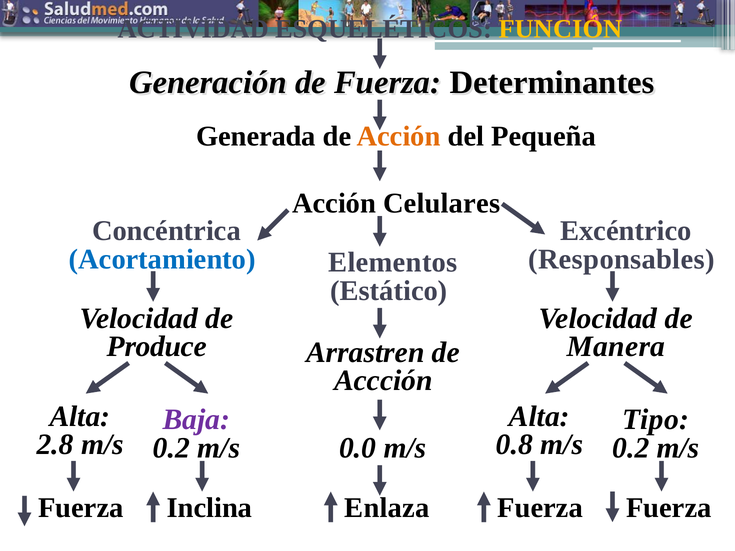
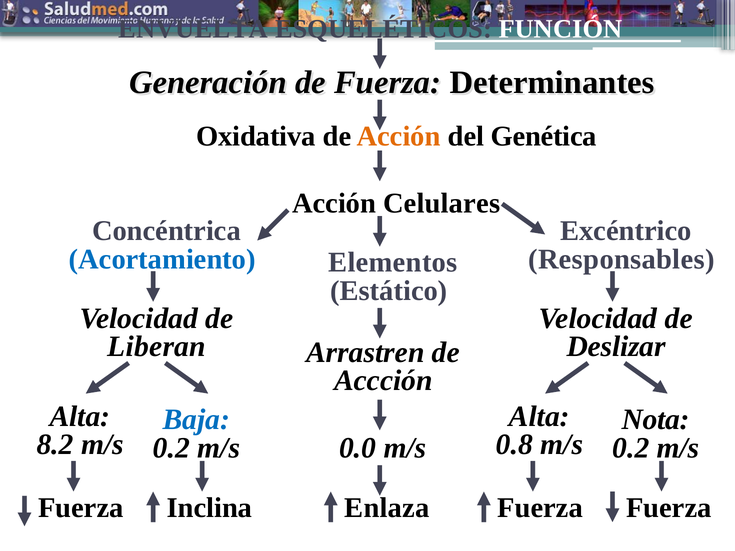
ACTIVIDAD: ACTIVIDAD -> ENVUELTA (193, 29)
FUNCIÓN colour: yellow -> white (561, 29)
Generada: Generada -> Oxidativa (256, 136)
Pequeña: Pequeña -> Genética (544, 136)
Produce: Produce -> Liberan (157, 347)
Manera: Manera -> Deslizar (616, 347)
Baja colour: purple -> blue (196, 420)
Tipo: Tipo -> Nota (656, 420)
2.8: 2.8 -> 8.2 (55, 445)
